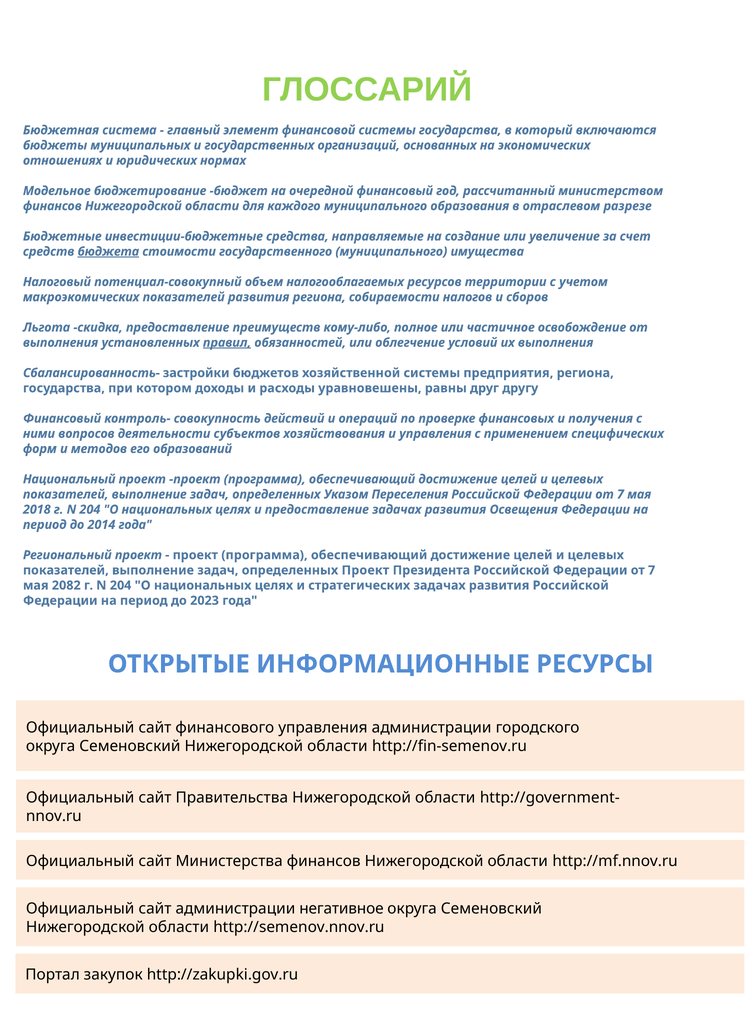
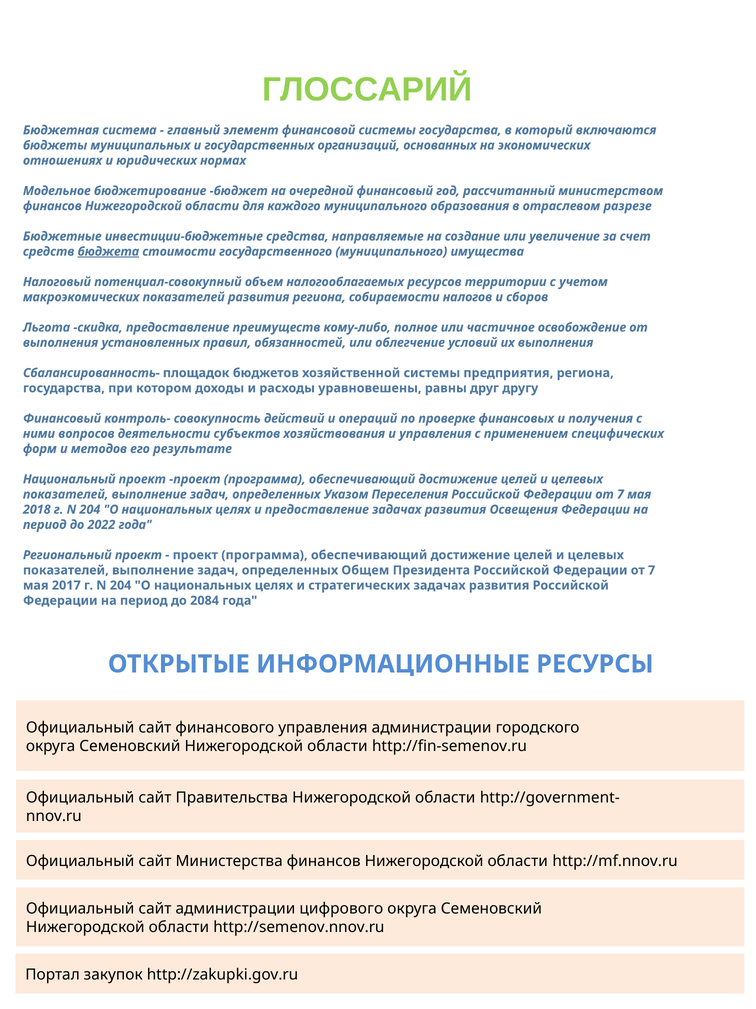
правил underline: present -> none (227, 342)
застройки: застройки -> площадок (196, 373)
образований: образований -> результате (192, 448)
2014: 2014 -> 2022 (101, 524)
определенных Проект: Проект -> Общем (365, 570)
2082: 2082 -> 2017 (66, 585)
2023: 2023 -> 2084 (205, 600)
негативное: негативное -> цифрового (341, 908)
